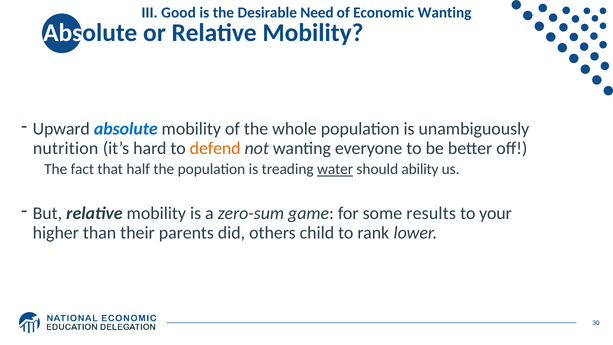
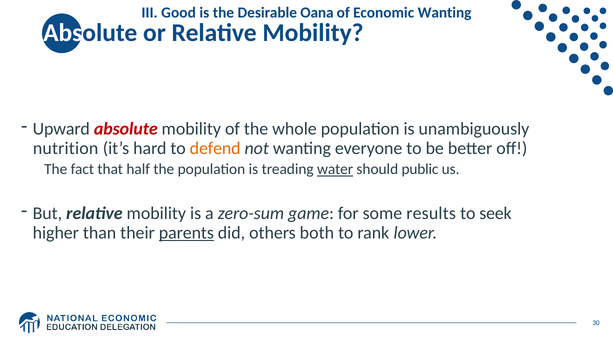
Need: Need -> Oana (317, 13)
absolute colour: blue -> red (126, 129)
ability: ability -> public (420, 169)
your: your -> seek (495, 213)
parents underline: none -> present (186, 233)
child: child -> both (317, 233)
